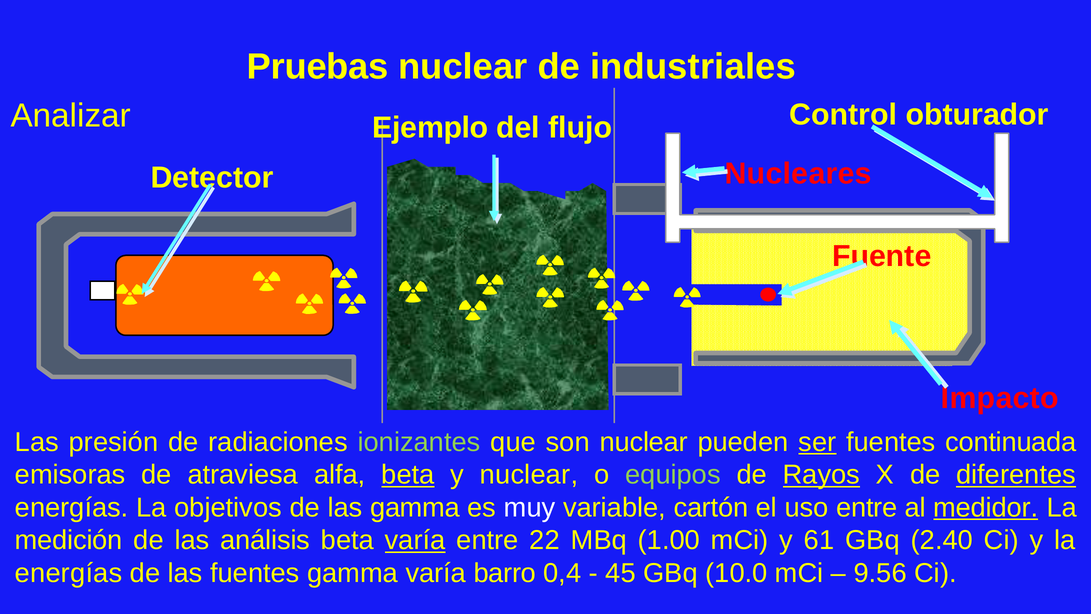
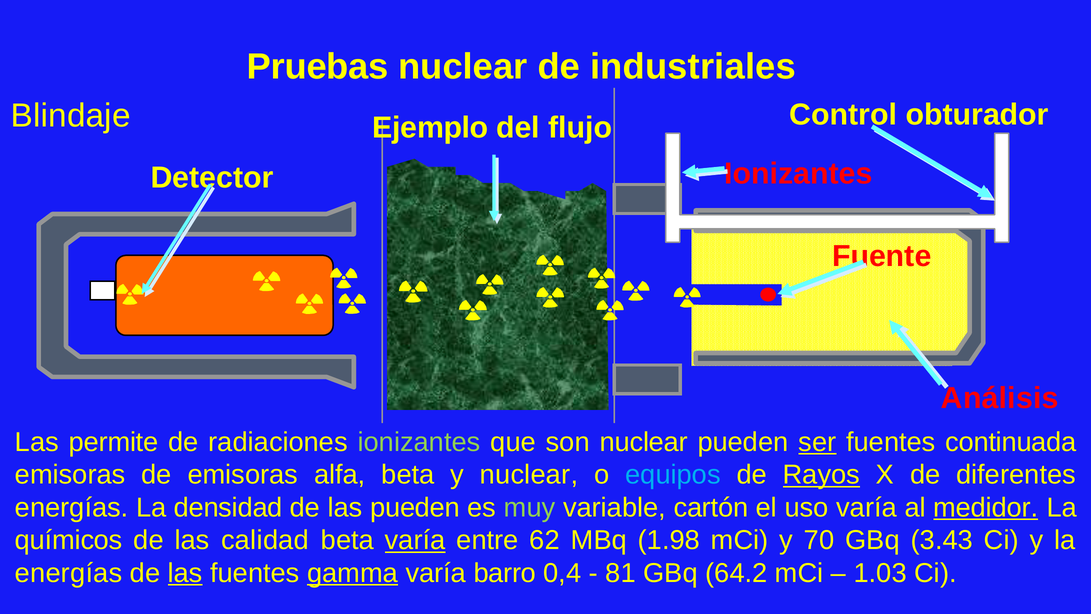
Analizar: Analizar -> Blindaje (71, 115)
Nucleares: Nucleares -> Ionizantes (798, 174)
Impacto: Impacto -> Análisis (1000, 398)
presión: presión -> permite (114, 442)
de atraviesa: atraviesa -> emisoras (243, 475)
beta underline: present -> none (408, 475)
equipos colour: light green -> light blue (673, 475)
diferentes underline: present -> none (1016, 475)
objetivos: objetivos -> densidad (228, 507)
las gamma: gamma -> pueden (415, 507)
muy colour: white -> light green (530, 507)
uso entre: entre -> varía (867, 507)
medición: medición -> químicos (69, 540)
análisis: análisis -> calidad (265, 540)
22: 22 -> 62 (545, 540)
1.00: 1.00 -> 1.98 (669, 540)
61: 61 -> 70 (819, 540)
2.40: 2.40 -> 3.43 (942, 540)
las underline: none -> present (185, 573)
gamma underline: none -> present (353, 573)
45: 45 -> 81 (621, 573)
10.0: 10.0 -> 64.2 (736, 573)
9.56: 9.56 -> 1.03 (880, 573)
